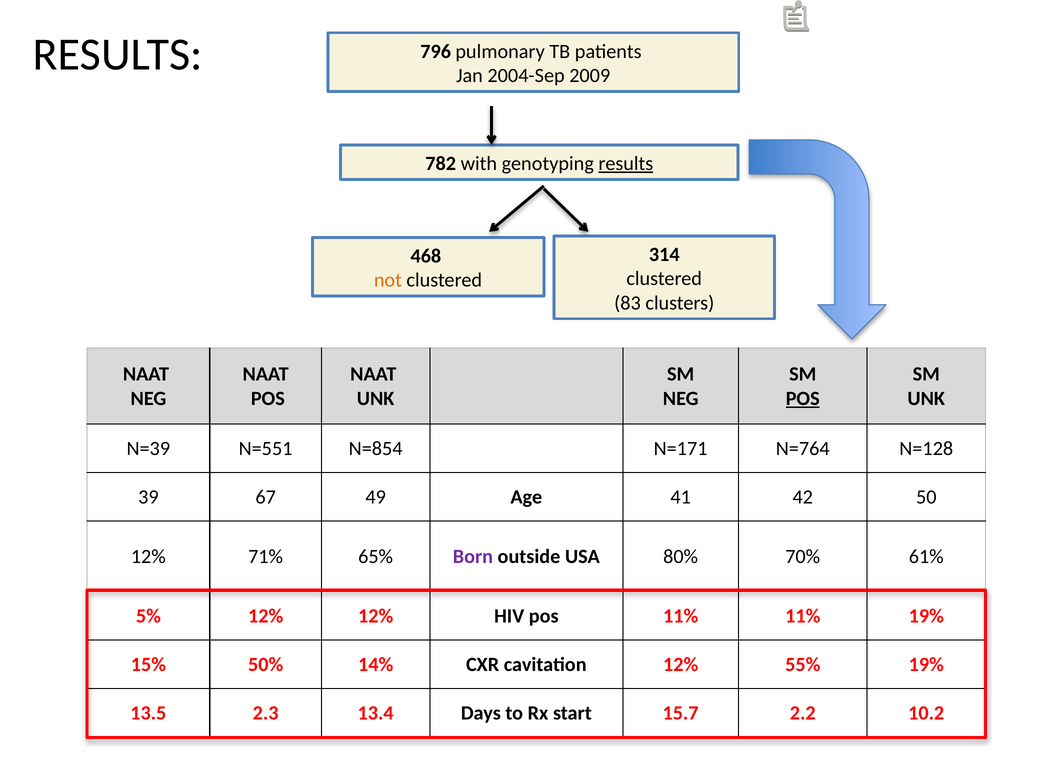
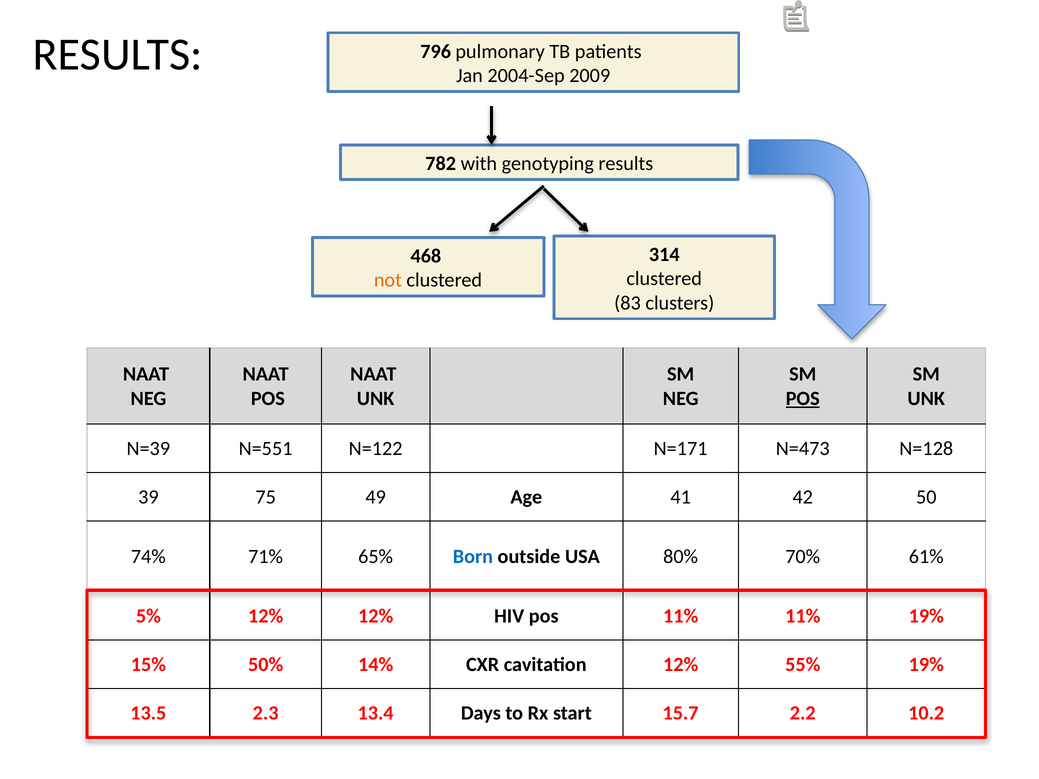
results underline: present -> none (626, 164)
N=854: N=854 -> N=122 (376, 449)
N=764: N=764 -> N=473 (803, 449)
67: 67 -> 75 (266, 497)
12%: 12% -> 74% (148, 557)
Born colour: purple -> blue (473, 557)
